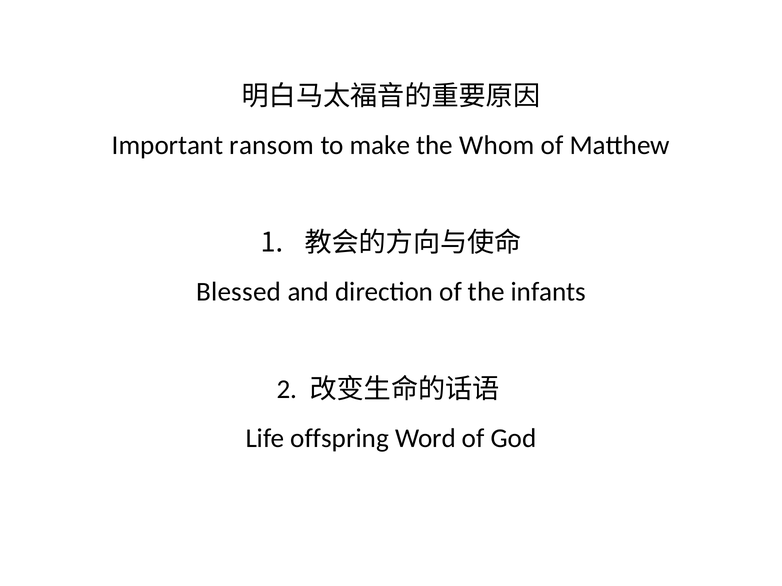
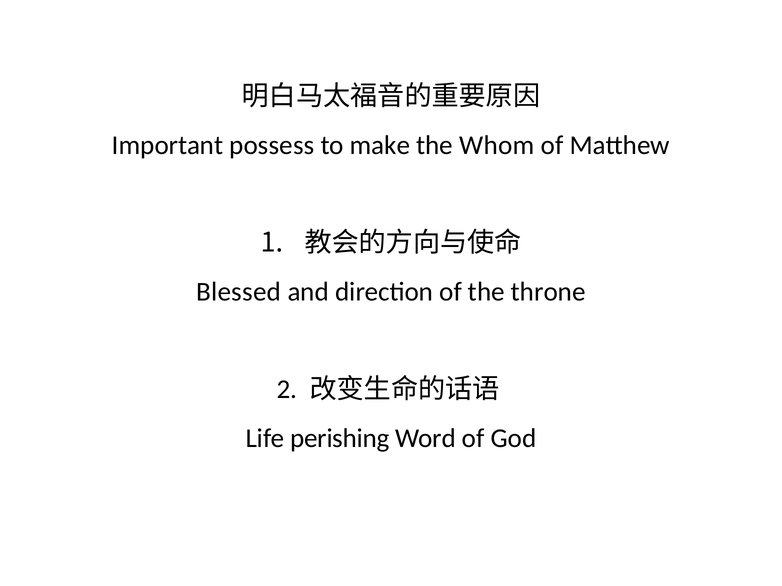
ransom: ransom -> possess (272, 145)
infants: infants -> throne (548, 292)
offspring: offspring -> perishing (340, 438)
